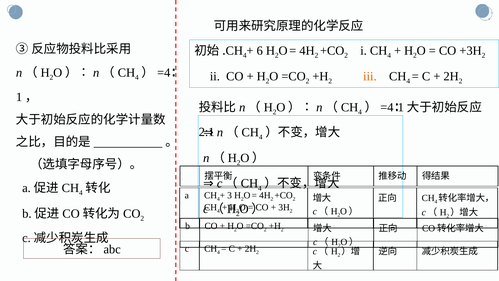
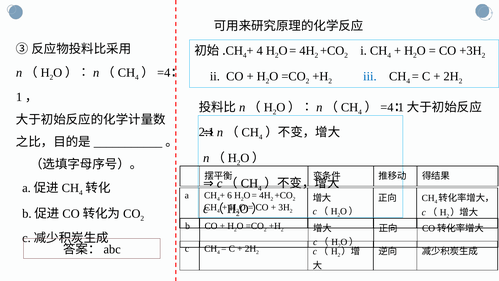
6: 6 -> 4 (260, 51)
iii colour: orange -> blue (370, 76)
3: 3 -> 6 (230, 195)
